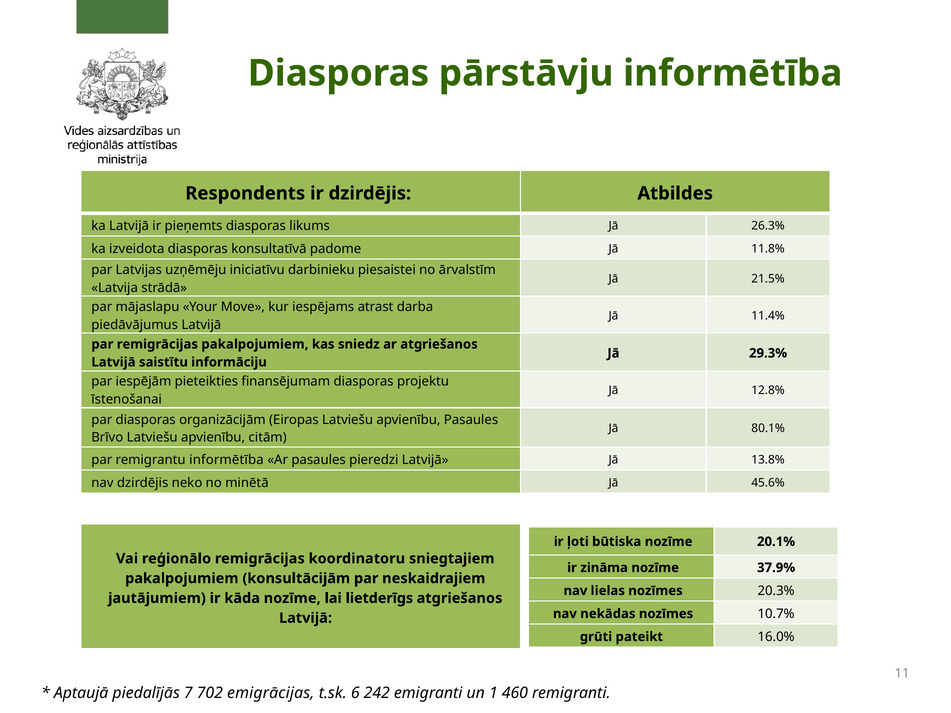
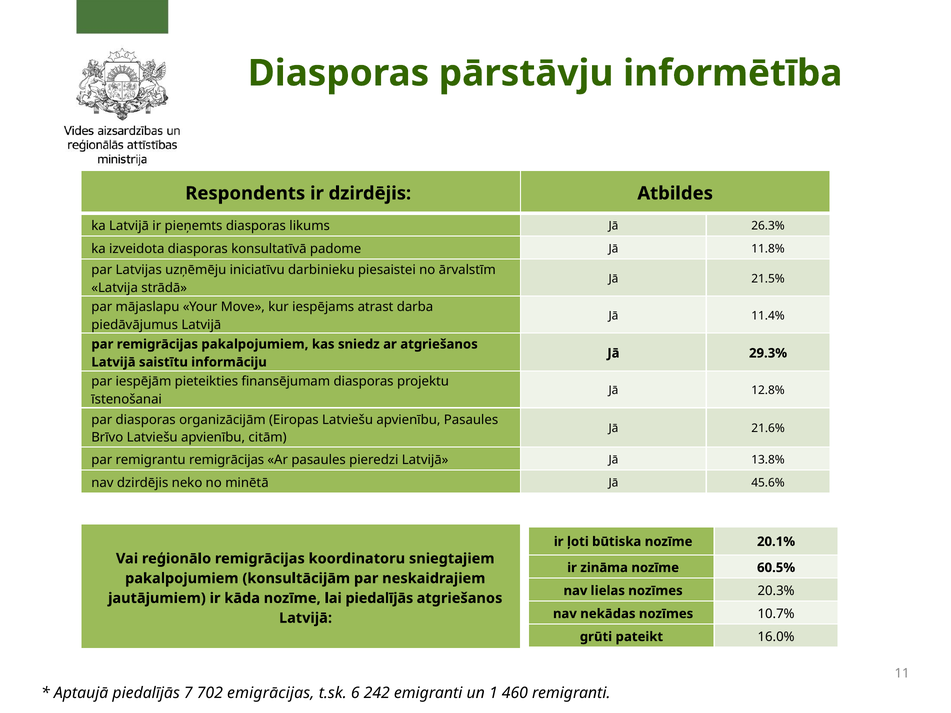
80.1%: 80.1% -> 21.6% (768, 429)
remigrantu informētība: informētība -> remigrācijas (227, 460)
37.9%: 37.9% -> 60.5% (776, 568)
lai lietderīgs: lietderīgs -> piedalījās (379, 598)
